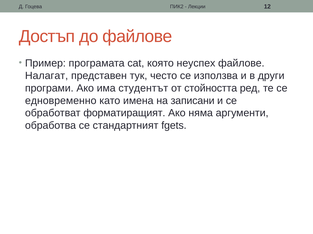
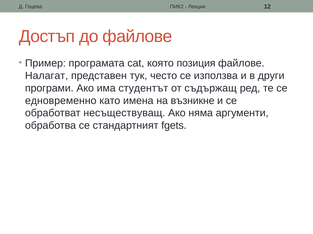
неуспех: неуспех -> позиция (196, 63)
стойността: стойността -> съдържащ (211, 88)
записани: записани -> възникне (193, 101)
форматиращият: форматиращият -> несъществуващ (124, 113)
